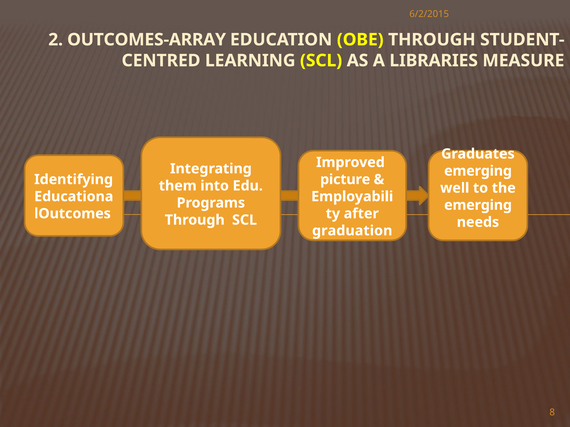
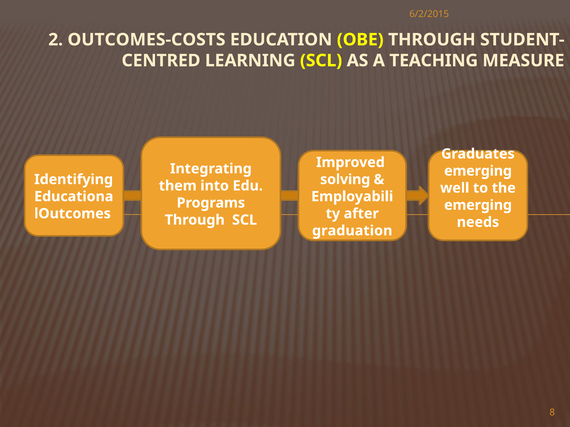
OUTCOMES-ARRAY: OUTCOMES-ARRAY -> OUTCOMES-COSTS (146, 40)
LIBRARIES: LIBRARIES -> TEACHING (434, 61)
picture: picture -> solving (345, 180)
